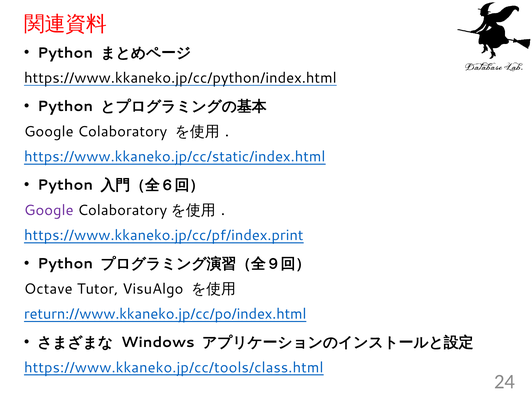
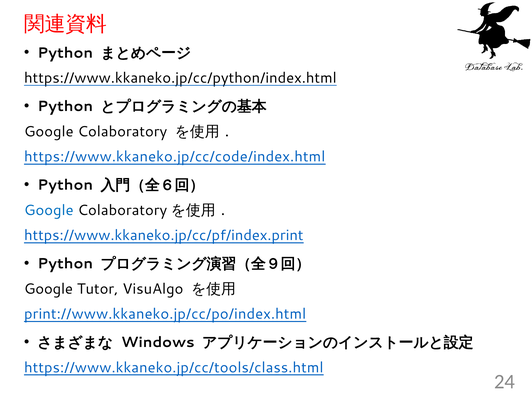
https://www.kkaneko.jp/cc/static/index.html: https://www.kkaneko.jp/cc/static/index.html -> https://www.kkaneko.jp/cc/code/index.html (175, 157)
Google colour: purple -> blue (49, 210)
Octave: Octave -> Google (48, 289)
return://www.kkaneko.jp/cc/po/index.html: return://www.kkaneko.jp/cc/po/index.html -> print://www.kkaneko.jp/cc/po/index.html (165, 314)
